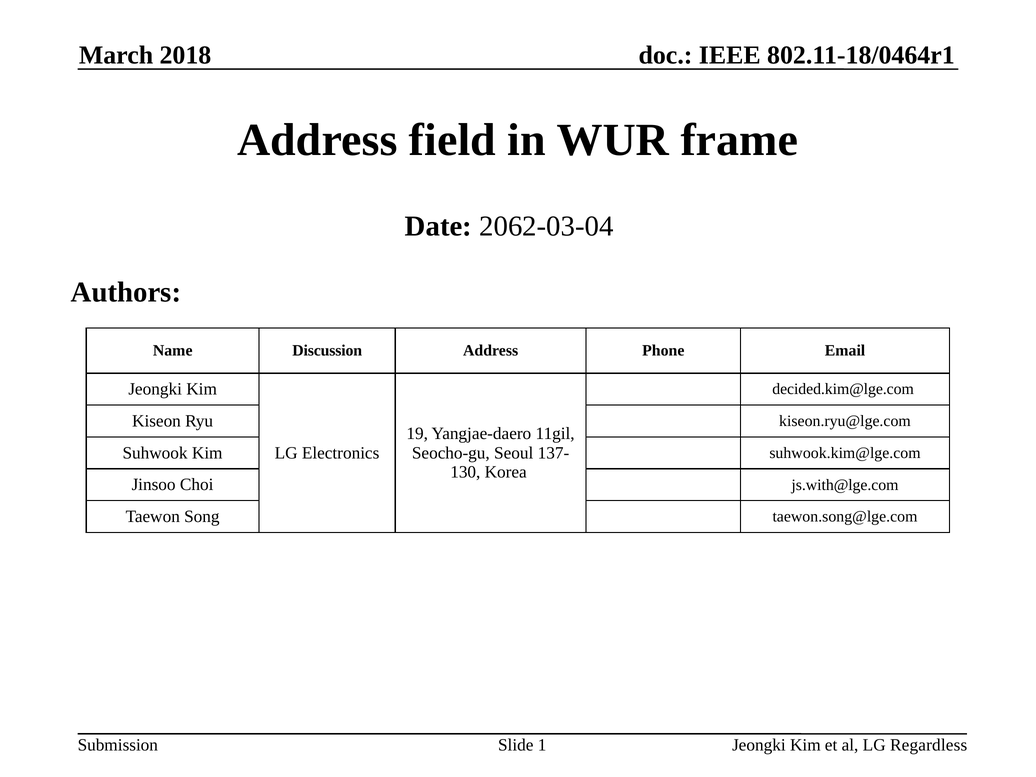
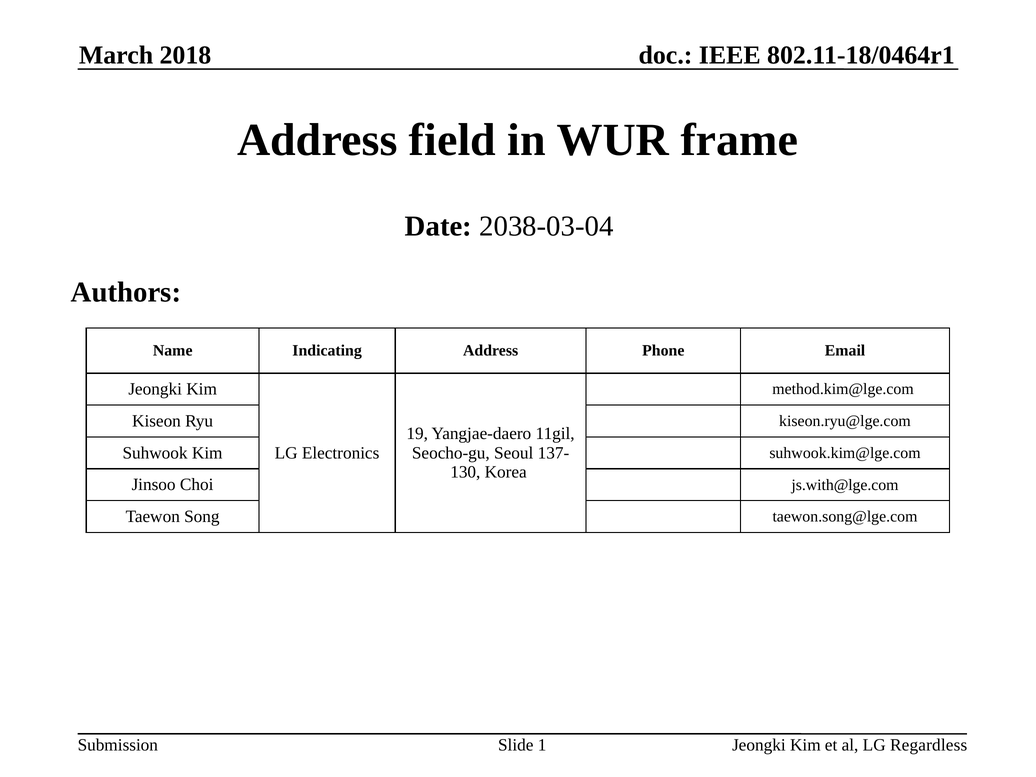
2062-03-04: 2062-03-04 -> 2038-03-04 (546, 226)
Discussion: Discussion -> Indicating (327, 351)
decided.kim@lge.com: decided.kim@lge.com -> method.kim@lge.com (843, 389)
